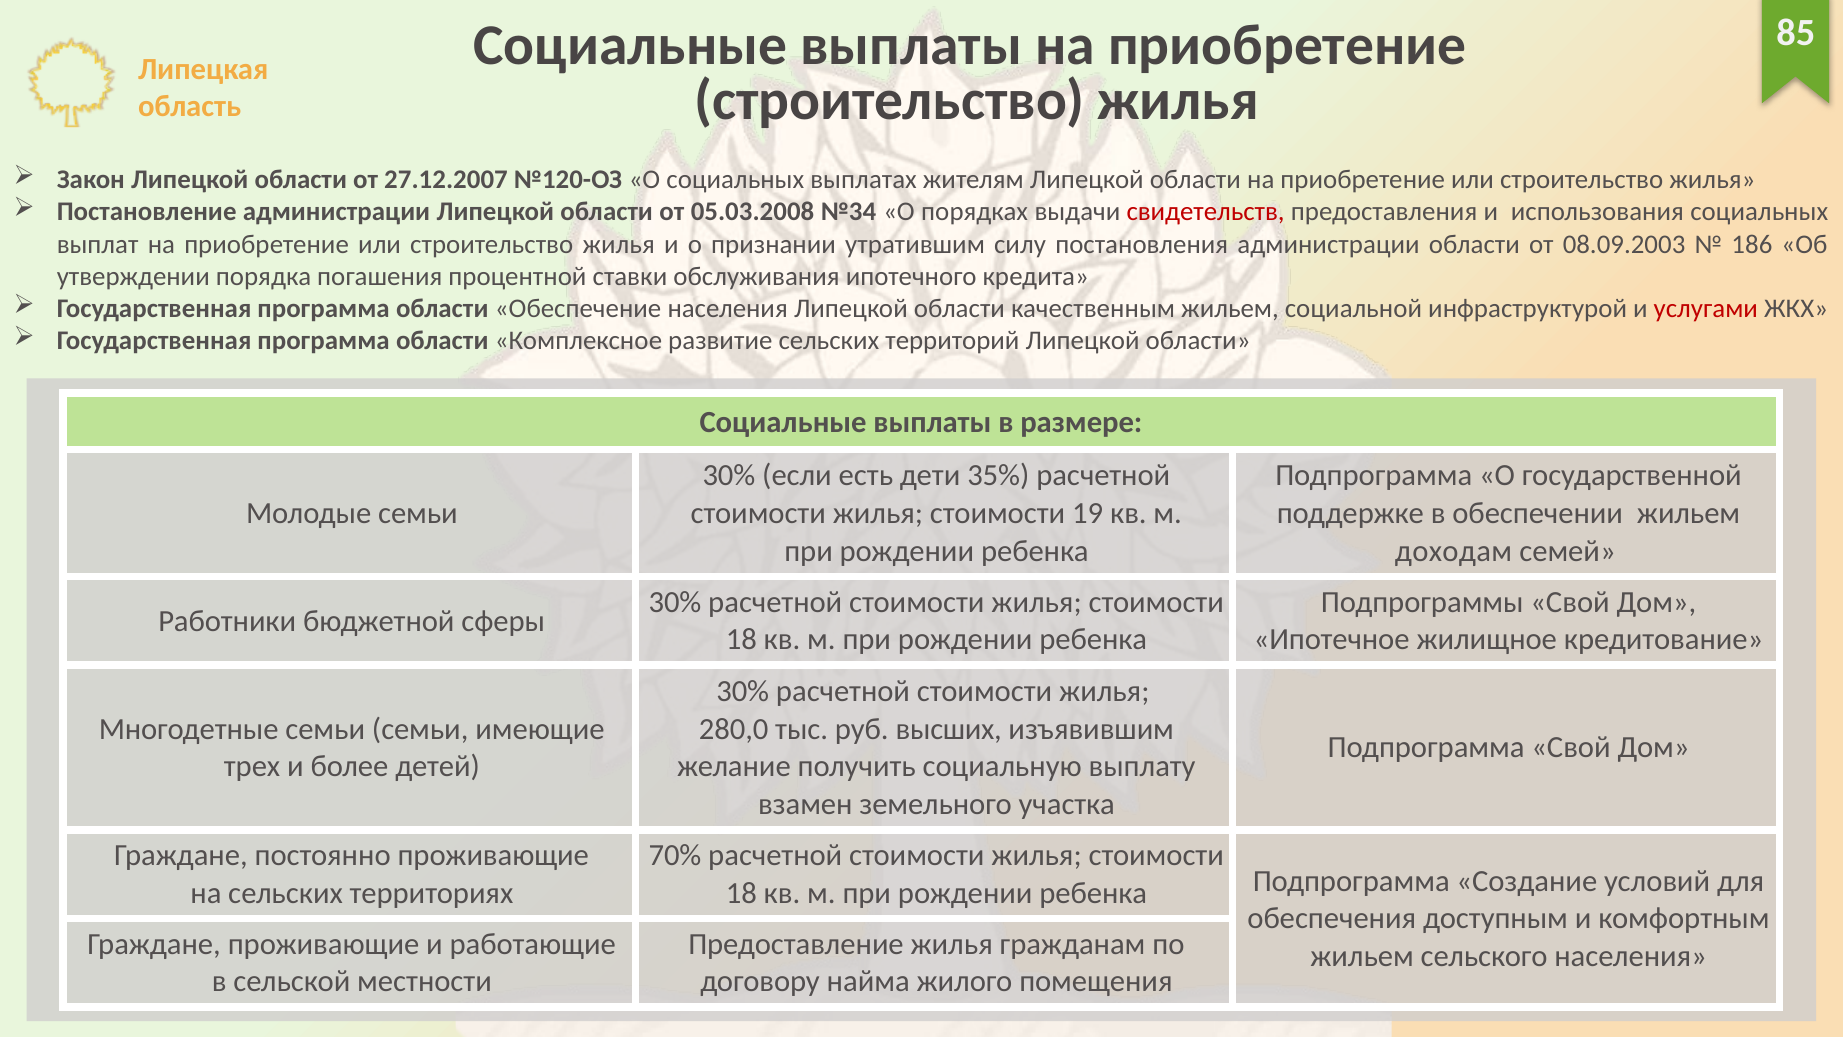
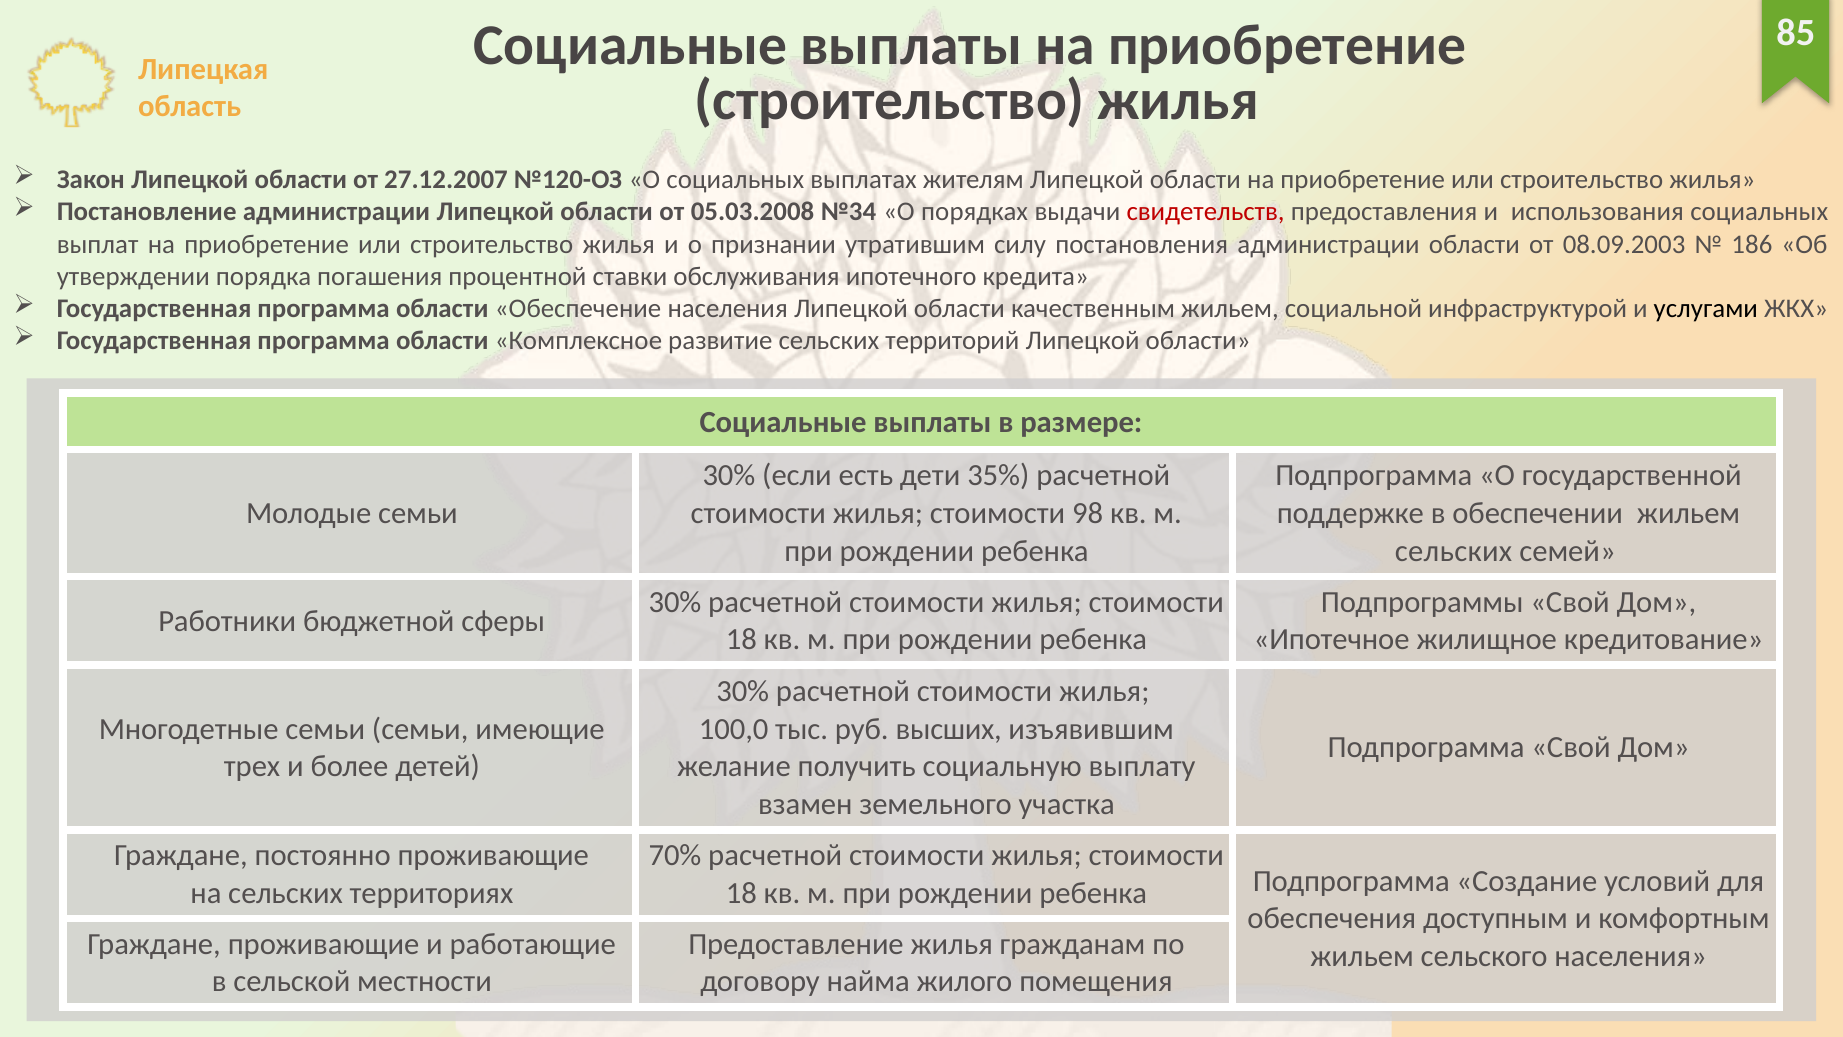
услугами colour: red -> black (1706, 309)
19: 19 -> 98 (1088, 513)
доходам: доходам -> сельских (1454, 551)
280,0: 280,0 -> 100,0 (734, 729)
